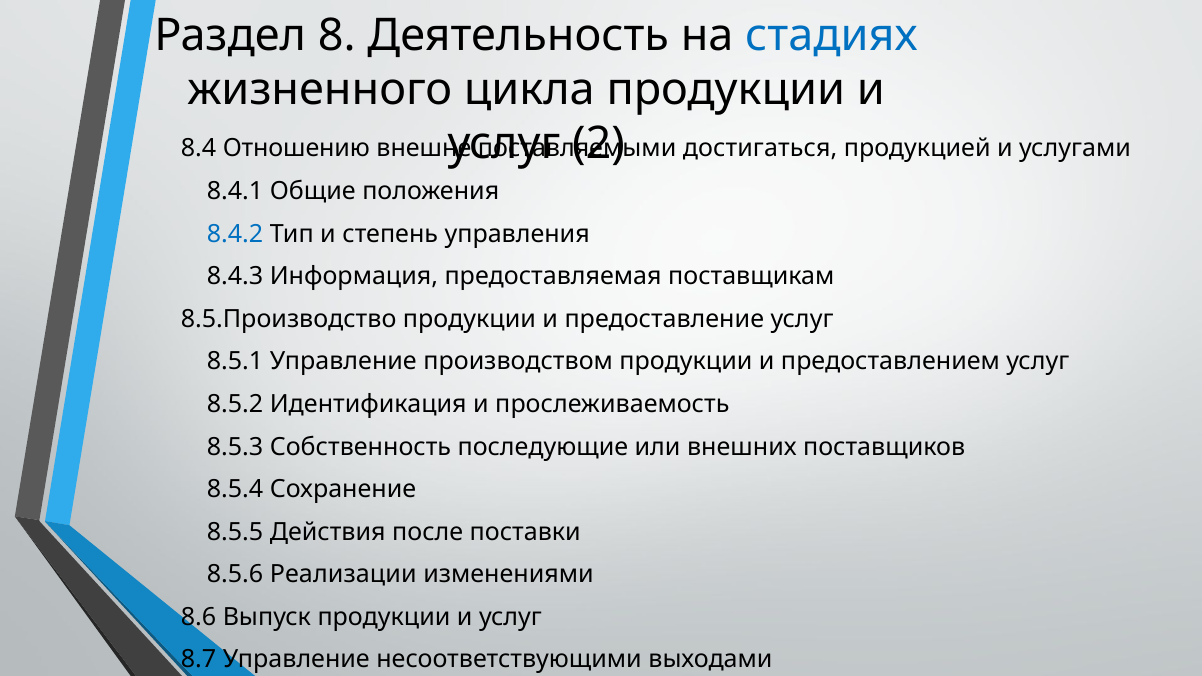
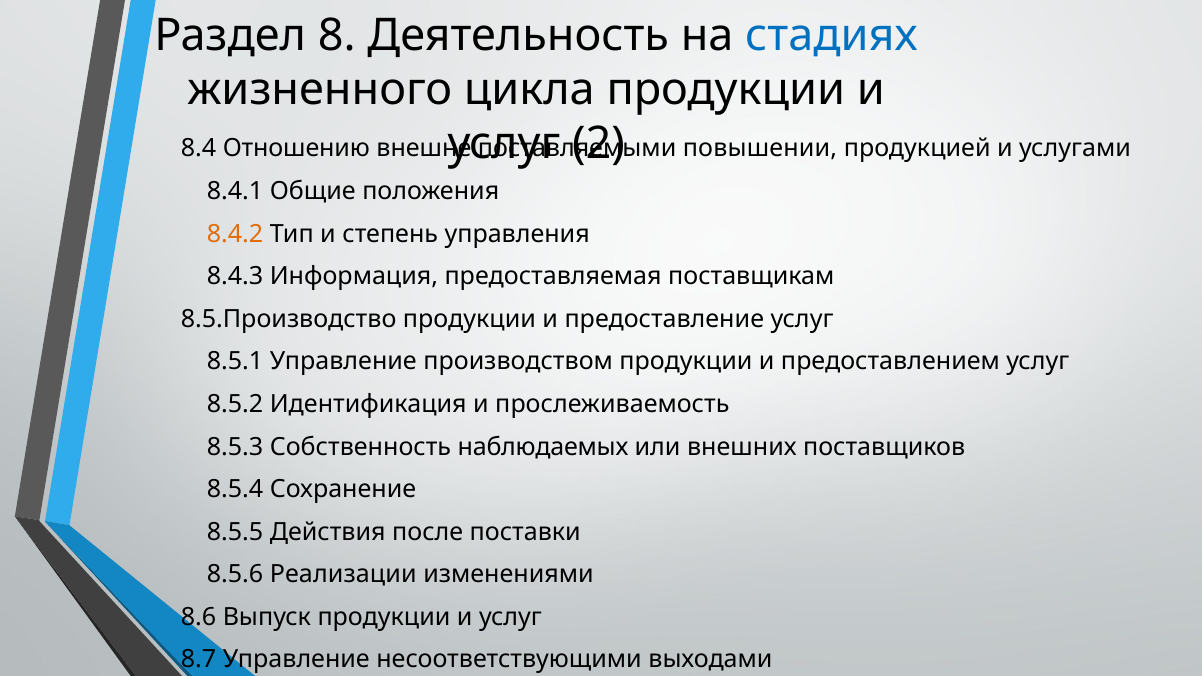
достигаться: достигаться -> повышении (760, 149)
8.4.2 colour: blue -> orange (235, 234)
последующие: последующие -> наблюдаемых (543, 447)
